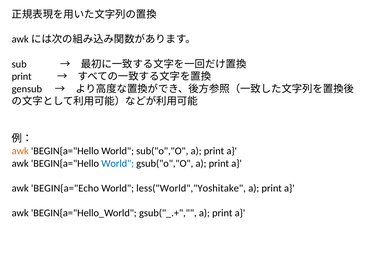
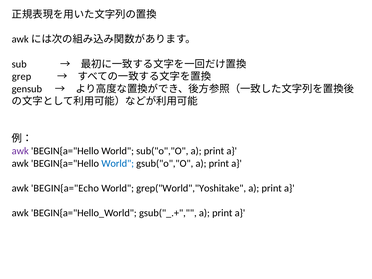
print: print -> grep (22, 77)
awk colour: orange -> purple (20, 151)
less("World","Yoshitake: less("World","Yoshitake -> grep("World","Yoshitake (191, 188)
